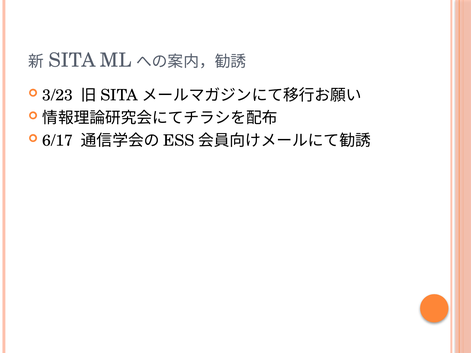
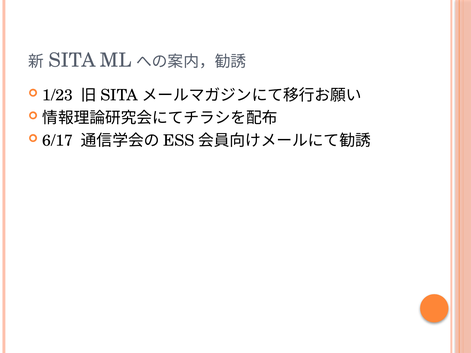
3/23: 3/23 -> 1/23 (58, 95)
